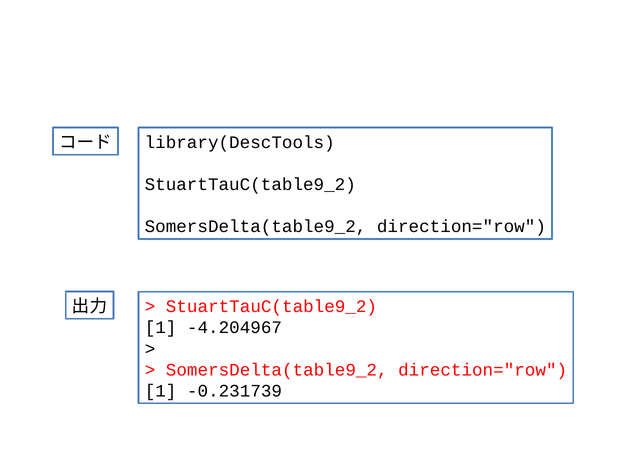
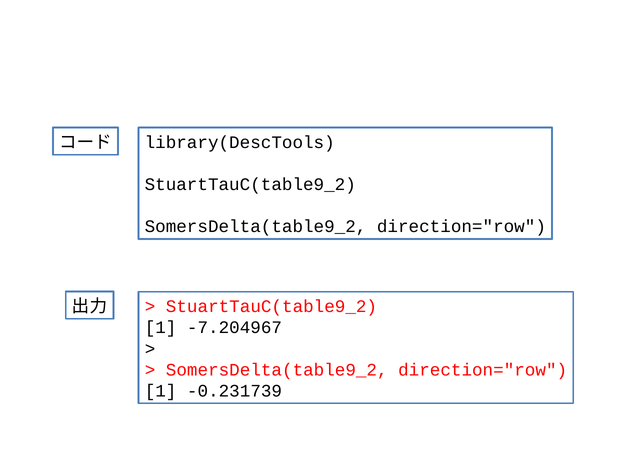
-4.204967: -4.204967 -> -7.204967 (234, 328)
